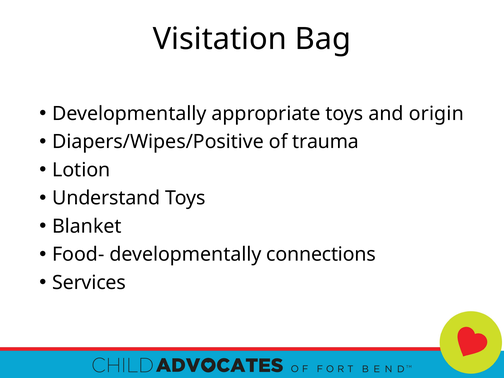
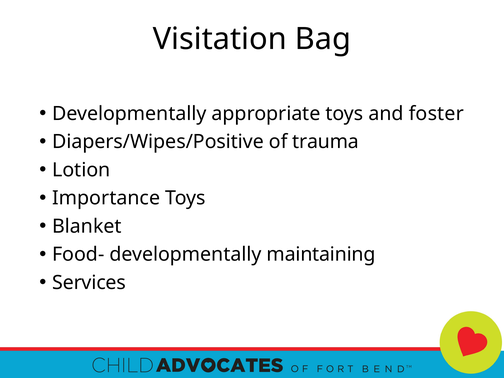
origin: origin -> foster (436, 114)
Understand: Understand -> Importance (106, 198)
connections: connections -> maintaining (321, 254)
